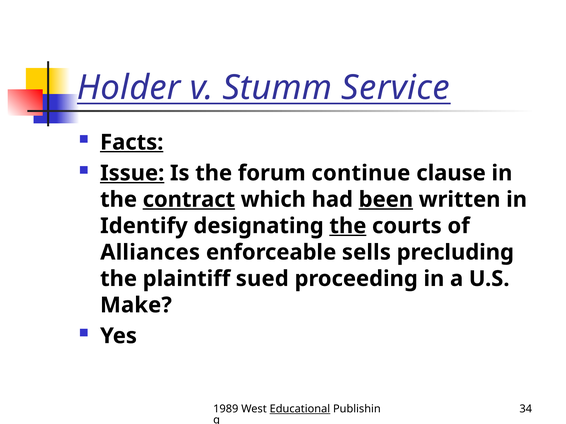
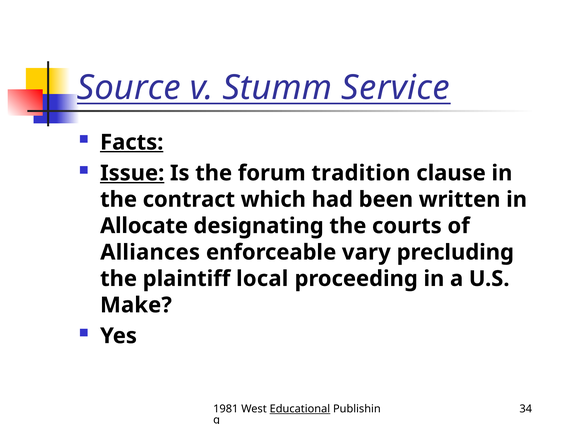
Holder: Holder -> Source (129, 88)
continue: continue -> tradition (361, 173)
contract underline: present -> none (189, 200)
been underline: present -> none (386, 200)
Identify: Identify -> Allocate (144, 226)
the underline: present -> none (348, 226)
sells: sells -> vary (366, 253)
sued: sued -> local (262, 279)
1989: 1989 -> 1981 (226, 409)
